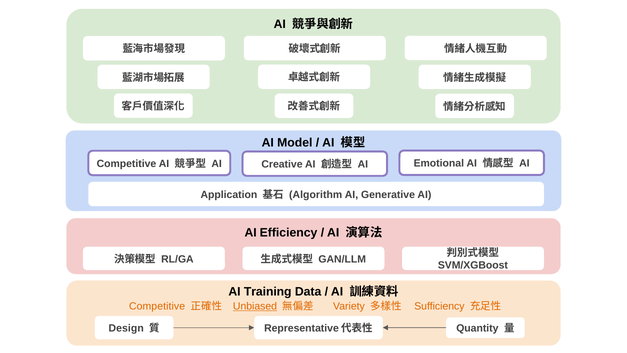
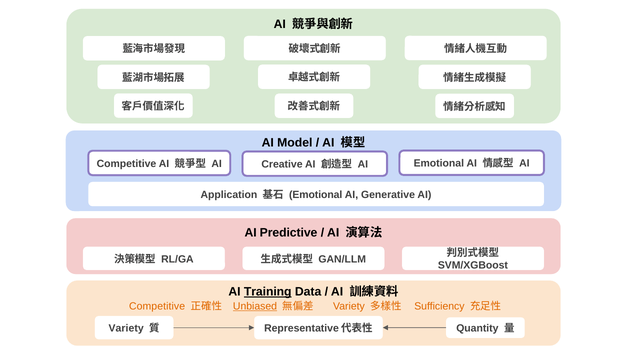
Algorithm: Algorithm -> Emotional (316, 195)
Efficiency: Efficiency -> Predictive (289, 233)
Training underline: none -> present (268, 292)
Design: Design -> Variety (126, 328)
